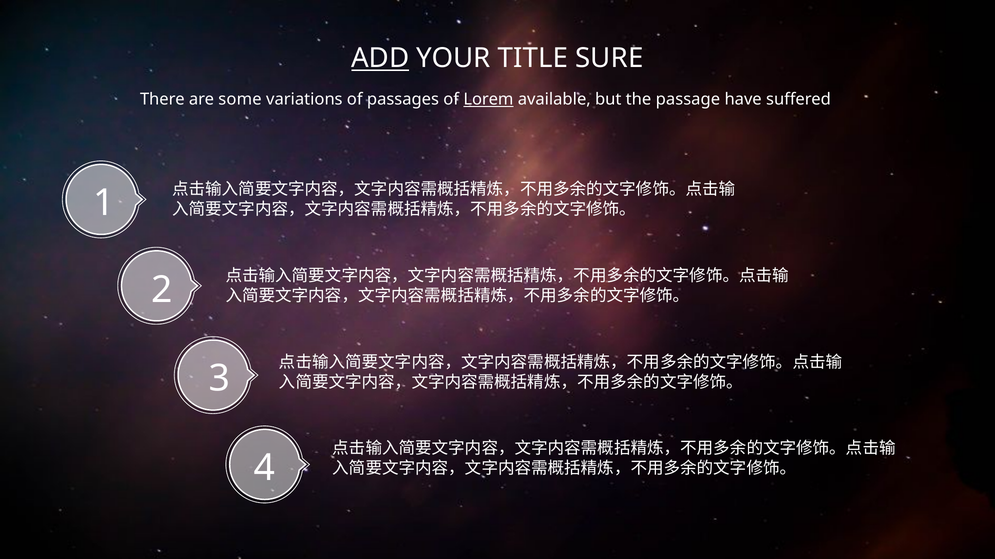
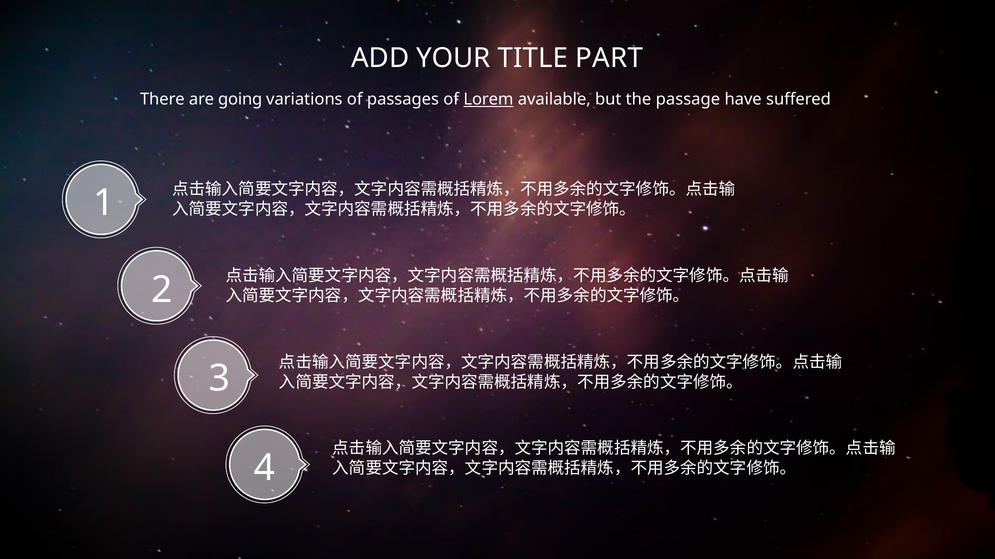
ADD underline: present -> none (380, 58)
SURE: SURE -> PART (609, 58)
some: some -> going (240, 99)
